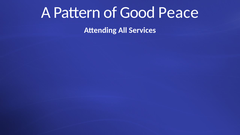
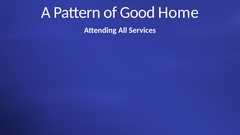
Peace: Peace -> Home (178, 12)
